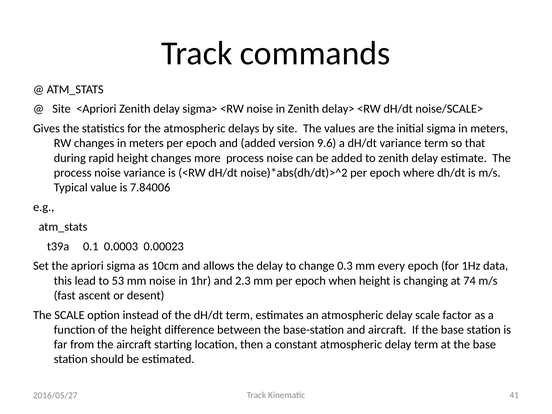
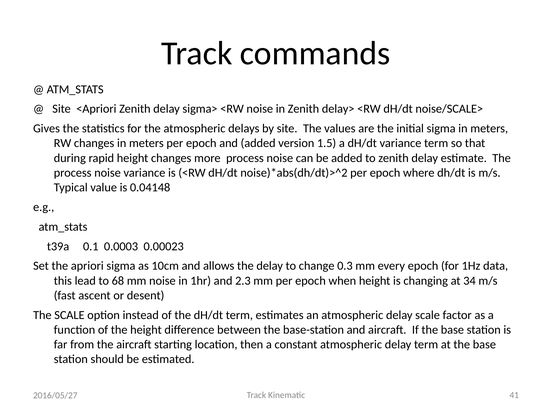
9.6: 9.6 -> 1.5 (327, 143)
7.84006: 7.84006 -> 0.04148 (150, 187)
53: 53 -> 68 (118, 281)
74: 74 -> 34 (470, 281)
